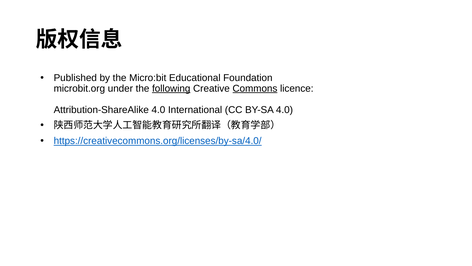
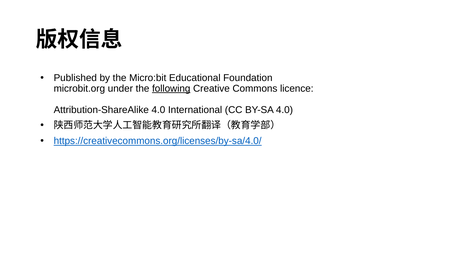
Commons underline: present -> none (255, 88)
